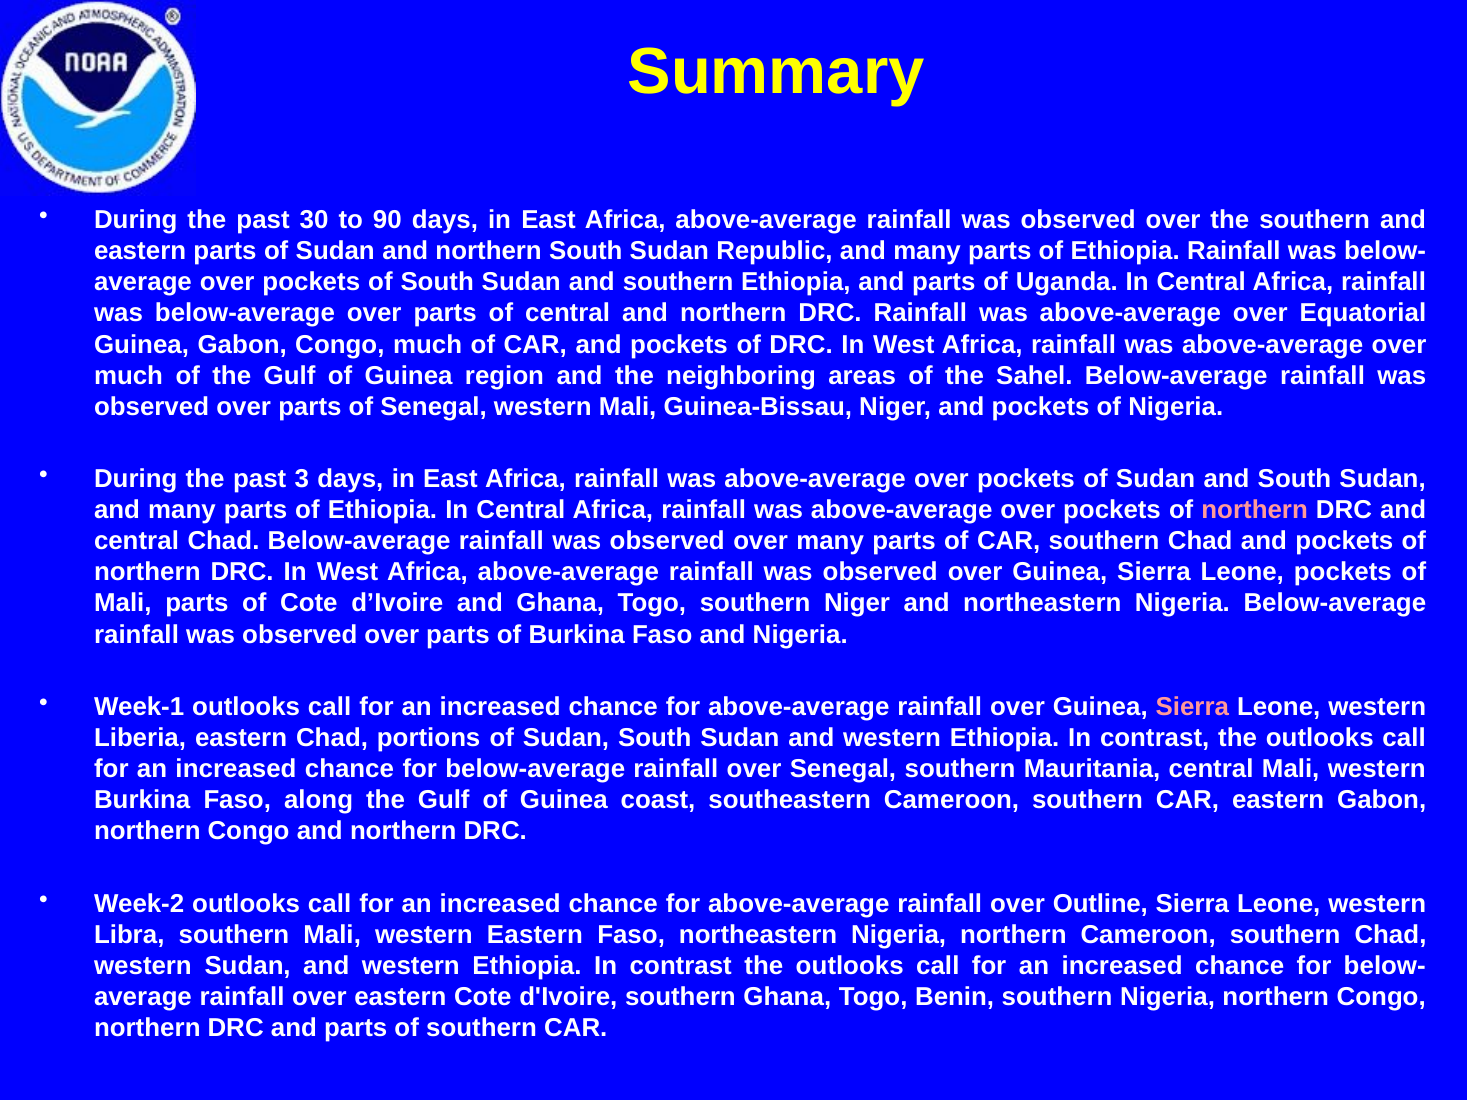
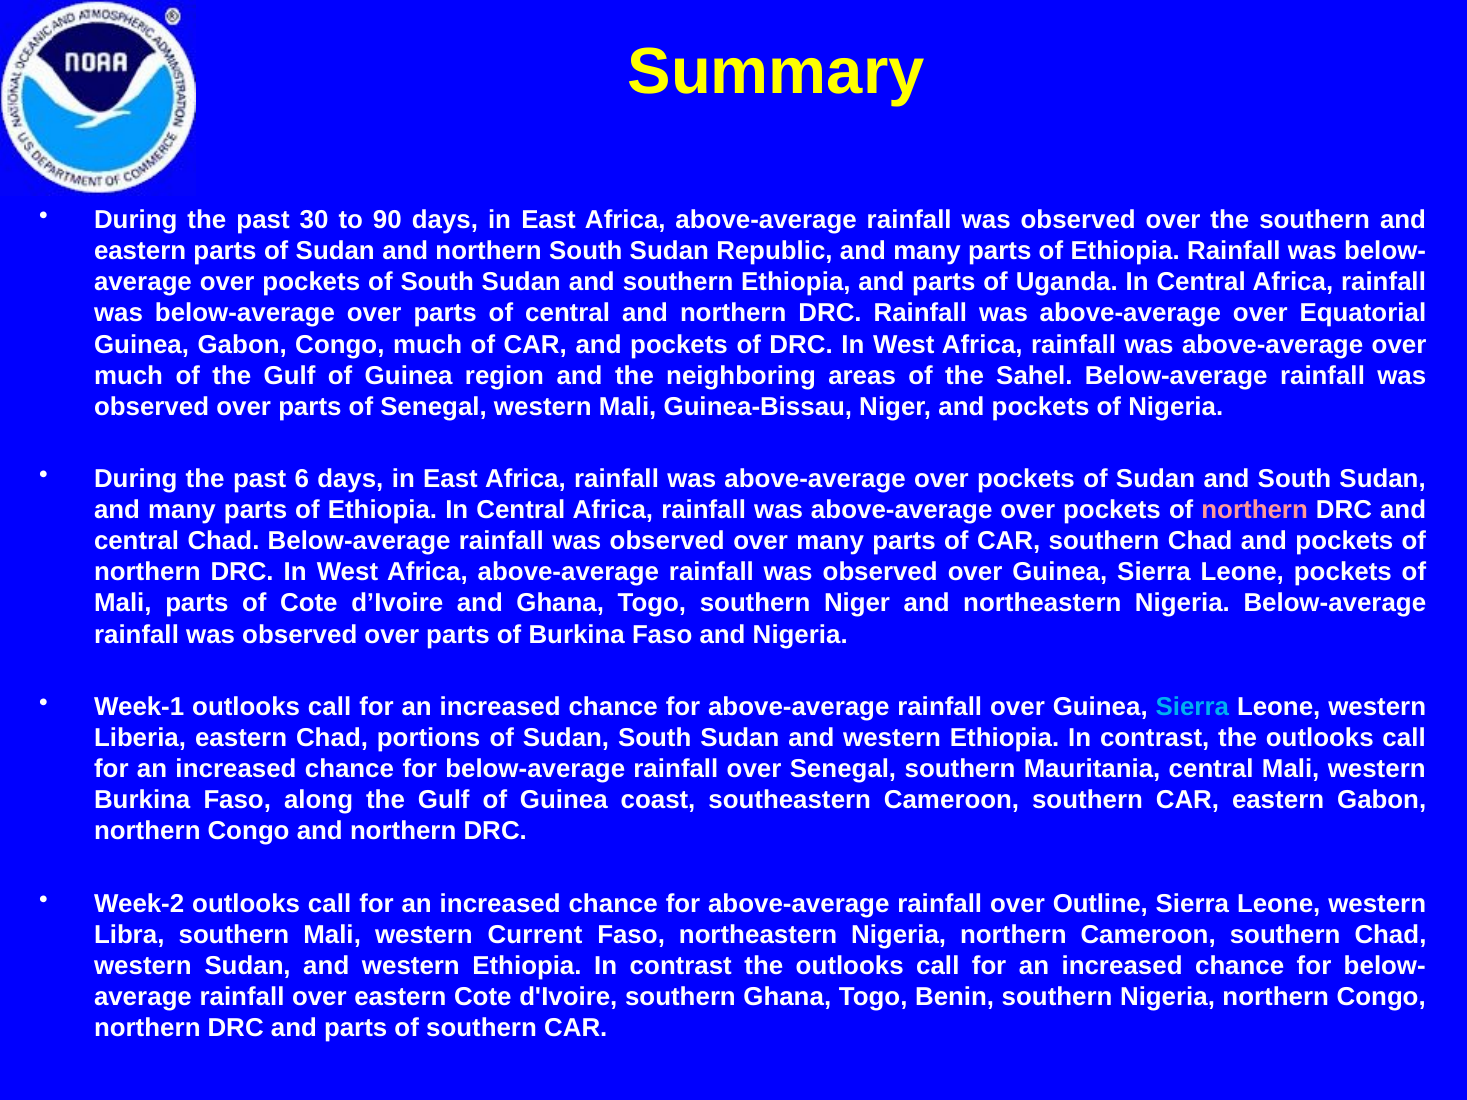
3: 3 -> 6 (302, 479)
Sierra colour: pink -> light blue (1192, 707)
western Eastern: Eastern -> Current (535, 935)
